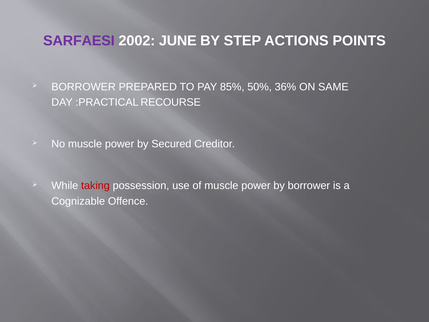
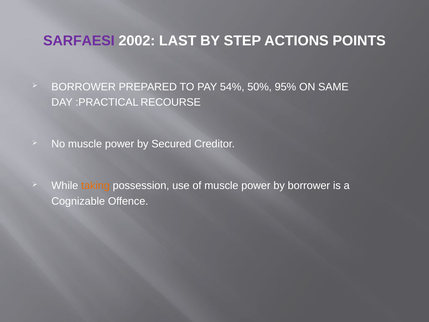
JUNE: JUNE -> LAST (178, 41)
85%: 85% -> 54% (232, 87)
36%: 36% -> 95% (285, 87)
taking colour: red -> orange (95, 186)
